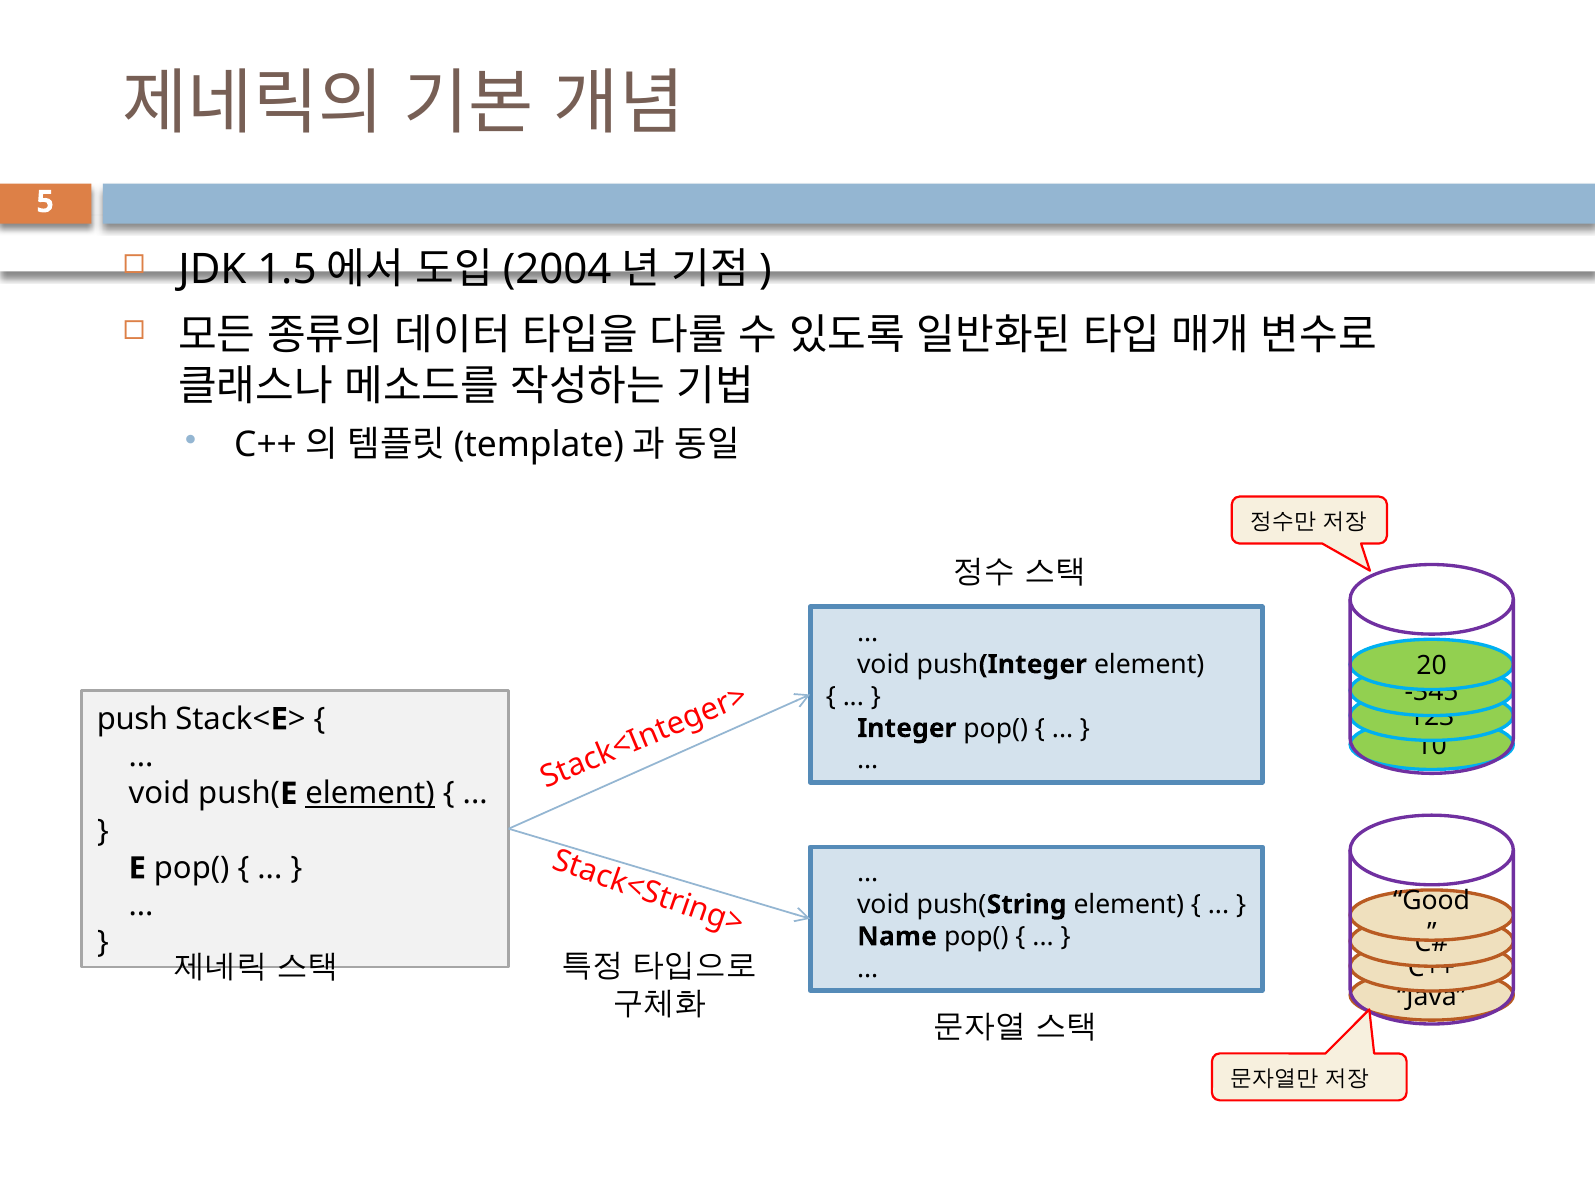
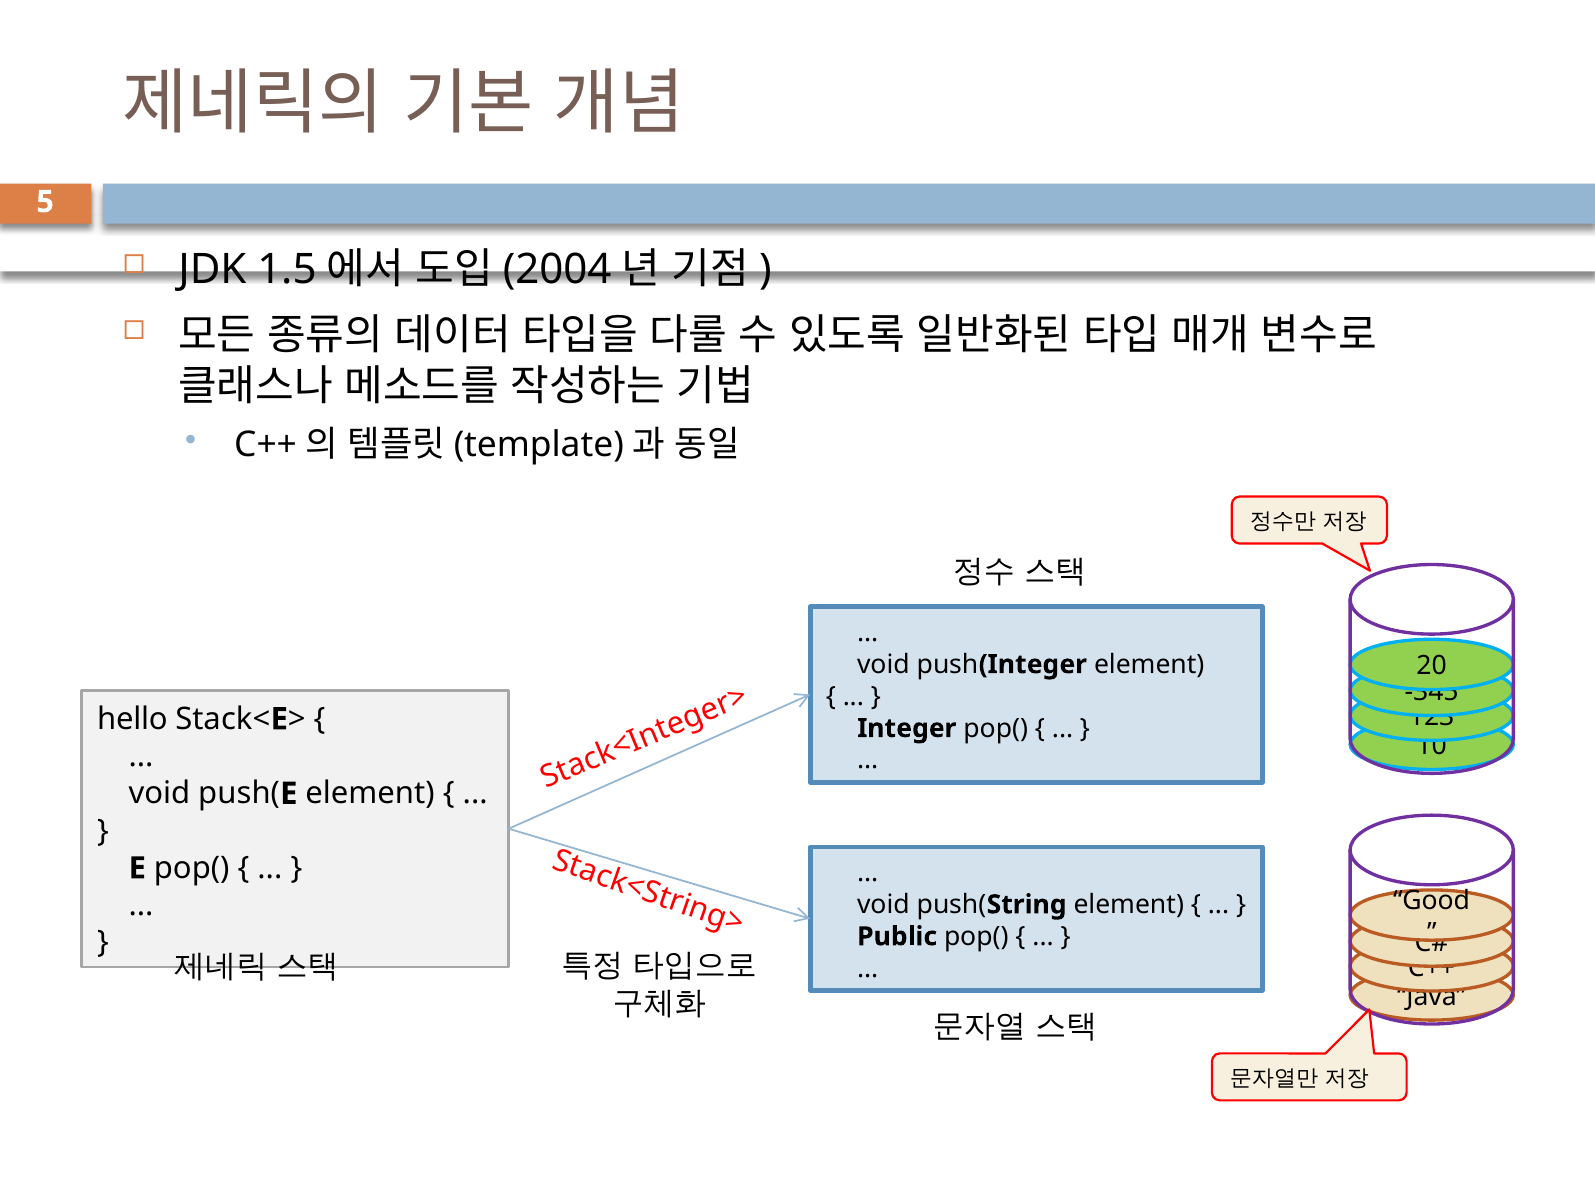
push: push -> hello (132, 719)
element underline: present -> none (370, 793)
Name: Name -> Public (897, 936)
